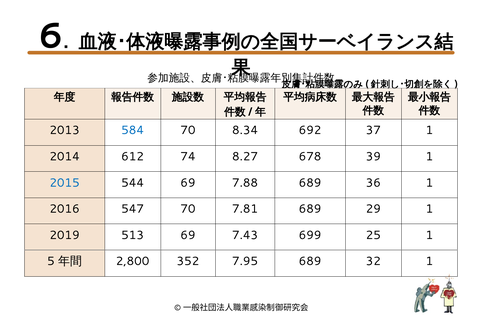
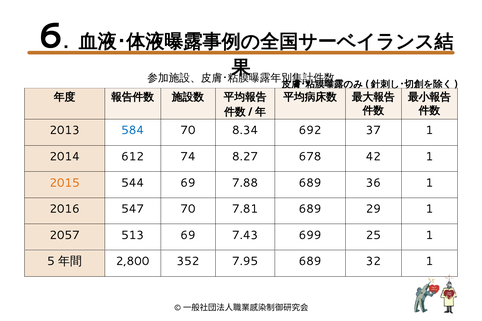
39: 39 -> 42 (373, 157)
2015 colour: blue -> orange (65, 183)
2019: 2019 -> 2057 (65, 235)
